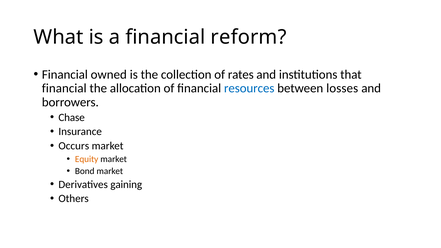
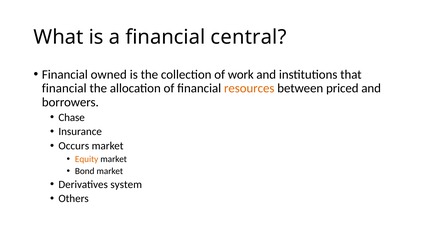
reform: reform -> central (249, 37)
rates: rates -> work (241, 75)
resources colour: blue -> orange (249, 88)
losses: losses -> priced (342, 88)
gaining: gaining -> system (126, 185)
